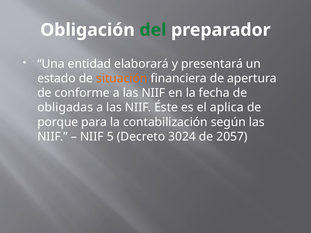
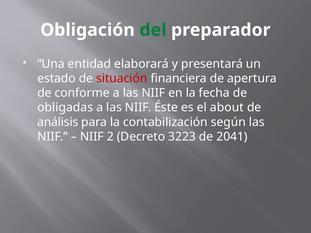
situación colour: orange -> red (122, 79)
aplica: aplica -> about (227, 108)
porque: porque -> análisis (58, 122)
5: 5 -> 2 (110, 137)
3024: 3024 -> 3223 (182, 137)
2057: 2057 -> 2041 (232, 137)
